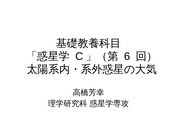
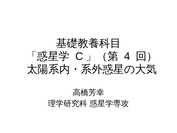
6: 6 -> 4 (127, 56)
